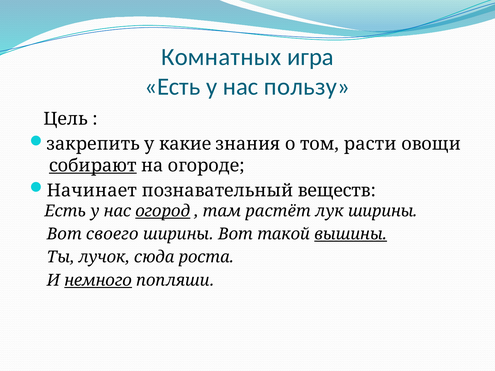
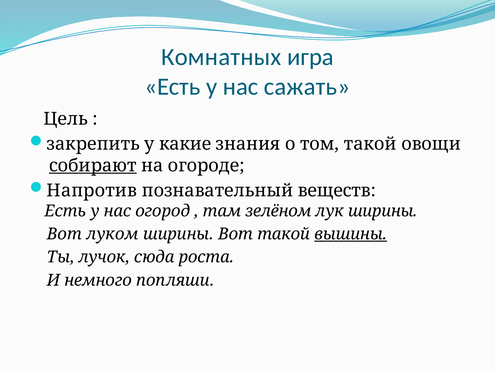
пользу: пользу -> сажать (307, 87)
том расти: расти -> такой (370, 144)
Начинает: Начинает -> Напротив (92, 191)
огород underline: present -> none (163, 211)
растёт: растёт -> зелёном (278, 211)
своего: своего -> луком (112, 234)
немного underline: present -> none (98, 281)
